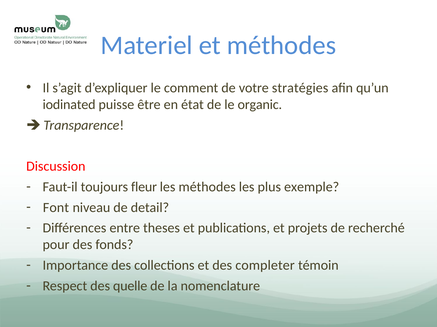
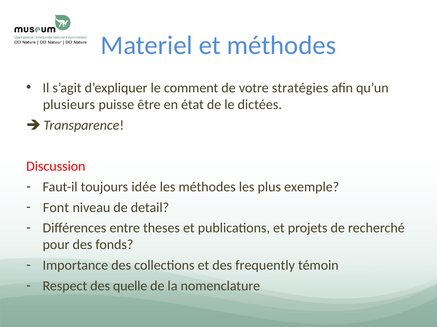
iodinated: iodinated -> plusieurs (69, 105)
organic: organic -> dictées (260, 105)
fleur: fleur -> idée (144, 187)
completer: completer -> frequently (265, 266)
